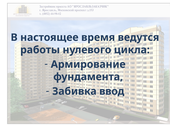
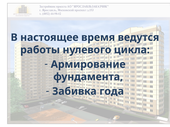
ввод: ввод -> года (112, 92)
